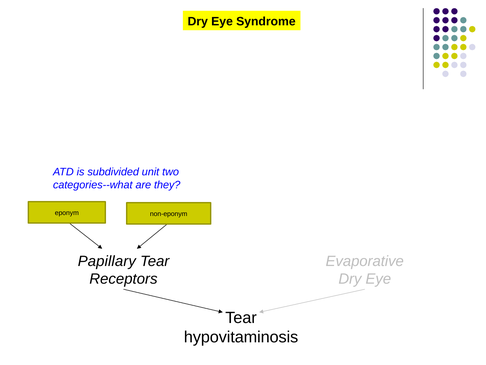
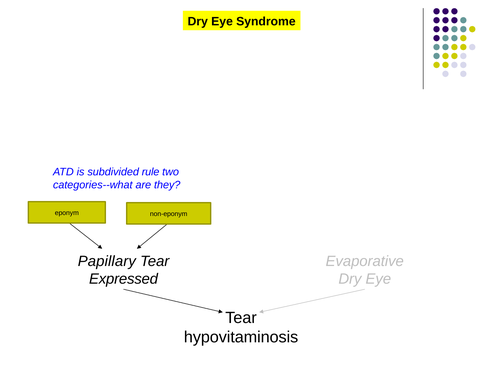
unit: unit -> rule (151, 172)
Receptors: Receptors -> Expressed (124, 279)
